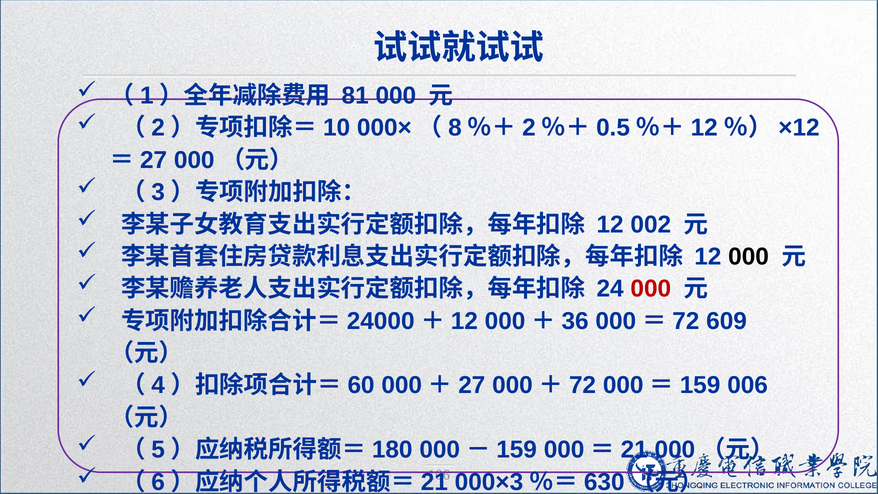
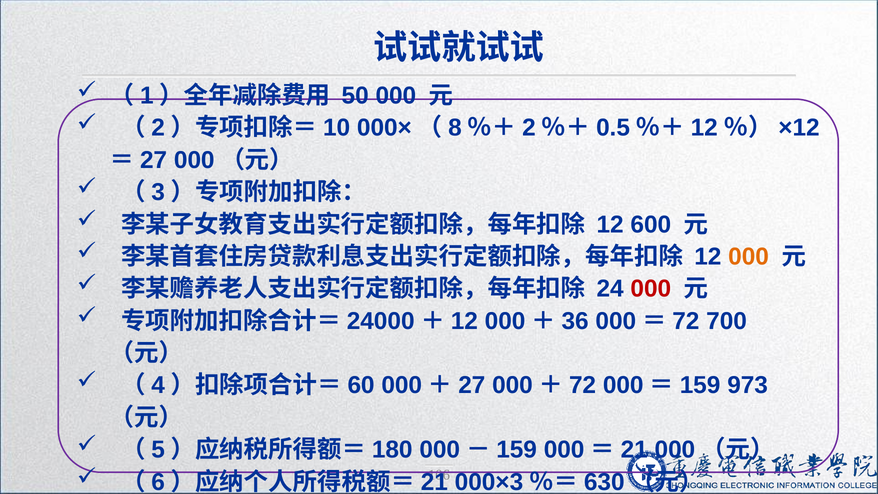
81: 81 -> 50 (355, 96)
002: 002 -> 600 (651, 224)
000 colour: black -> orange (749, 257)
609: 609 -> 700 (727, 321)
006: 006 -> 973 (748, 385)
